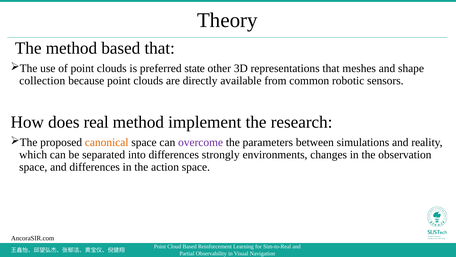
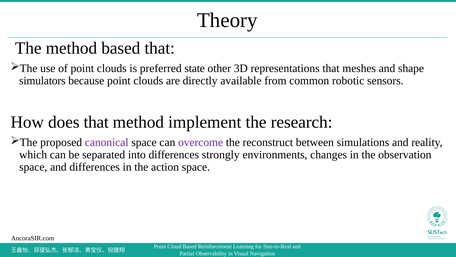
collection: collection -> simulators (42, 81)
does real: real -> that (96, 122)
canonical colour: orange -> purple (107, 142)
parameters: parameters -> reconstruct (268, 142)
